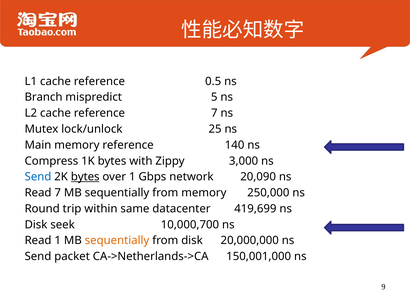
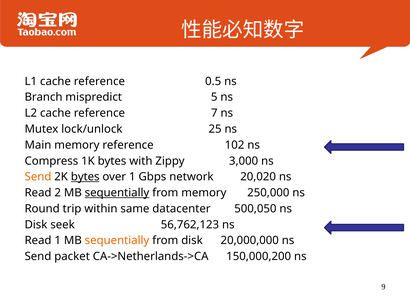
140: 140 -> 102 (235, 145)
Send colour: blue -> orange (38, 177)
20,090: 20,090 -> 20,020 (258, 177)
Read 7: 7 -> 2 (58, 193)
sequentially underline: none -> present (117, 193)
419,699: 419,699 -> 500,050 (255, 209)
10,000,700: 10,000,700 -> 56,762,123 (190, 225)
150,001,000: 150,001,000 -> 150,000,200 (259, 257)
